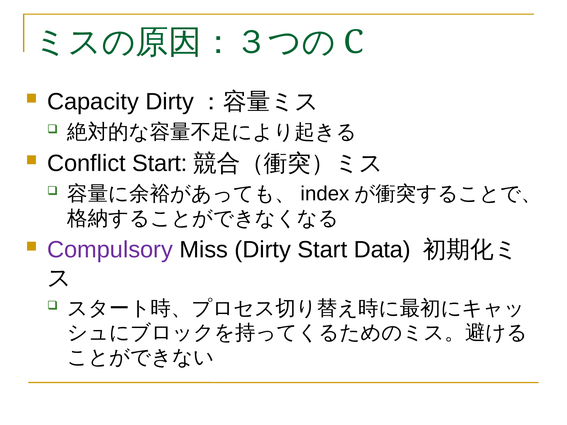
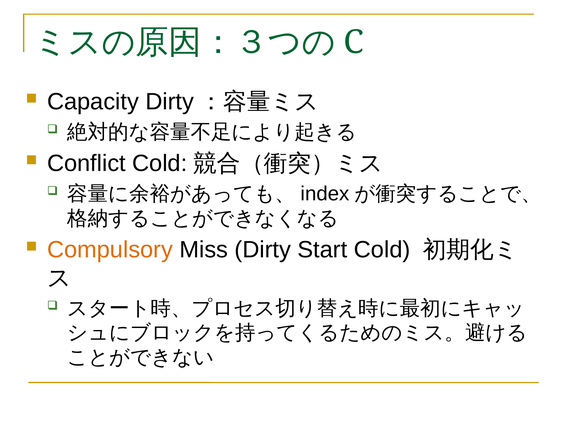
Conflict Start: Start -> Cold (160, 164)
Compulsory colour: purple -> orange (110, 250)
Start Data: Data -> Cold (382, 250)
